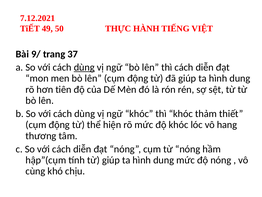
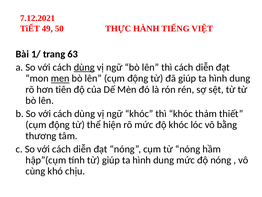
9/: 9/ -> 1/ (36, 54)
37: 37 -> 63 (73, 54)
men underline: none -> present (60, 78)
hang: hang -> bằng (227, 124)
